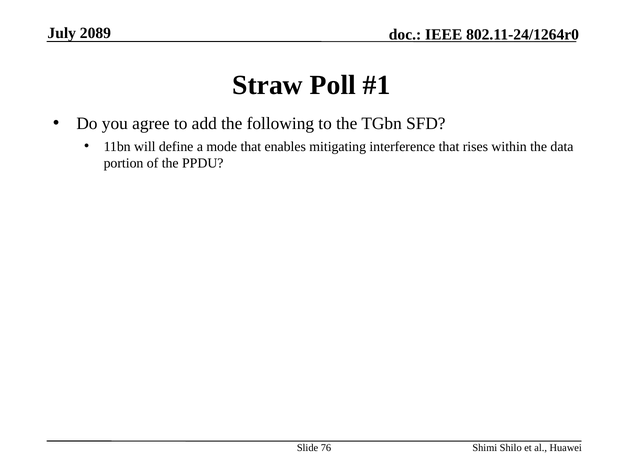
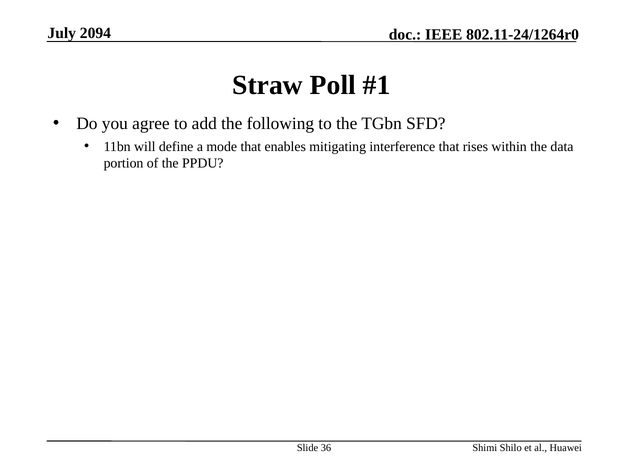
2089: 2089 -> 2094 (95, 33)
76: 76 -> 36 (326, 448)
